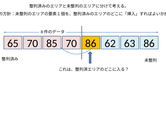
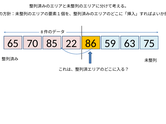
65 70: 70 -> 22 (71, 44)
62: 62 -> 59 (110, 44)
63 86: 86 -> 75 (149, 44)
